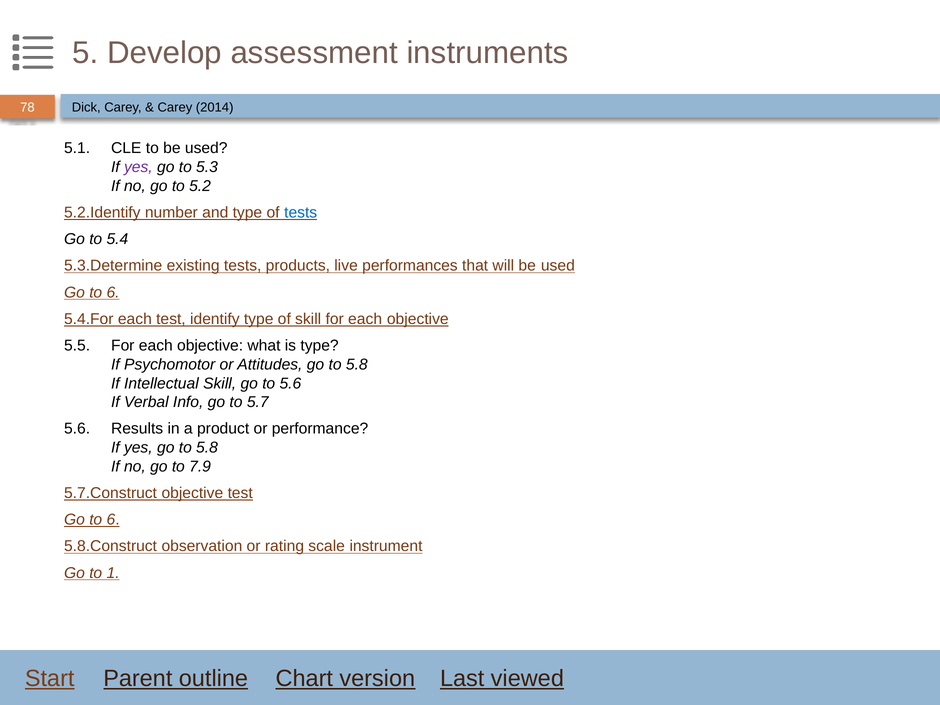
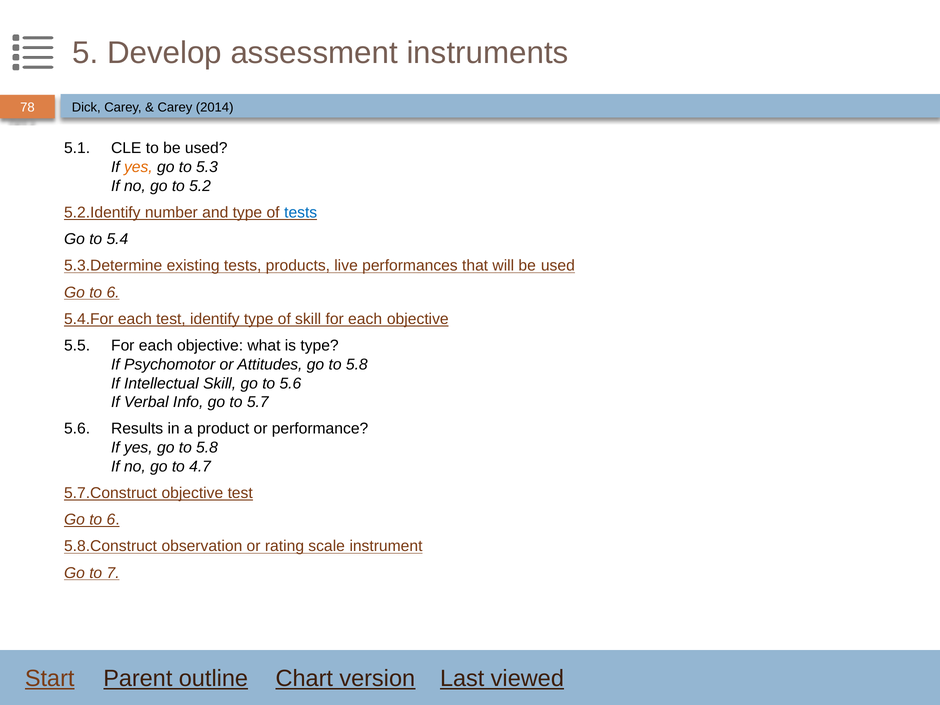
yes colour: purple -> orange (138, 167)
7.9: 7.9 -> 4.7 (200, 466)
1: 1 -> 7 (113, 573)
